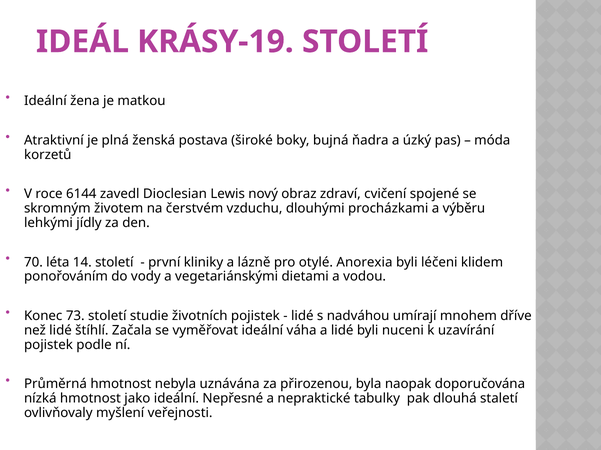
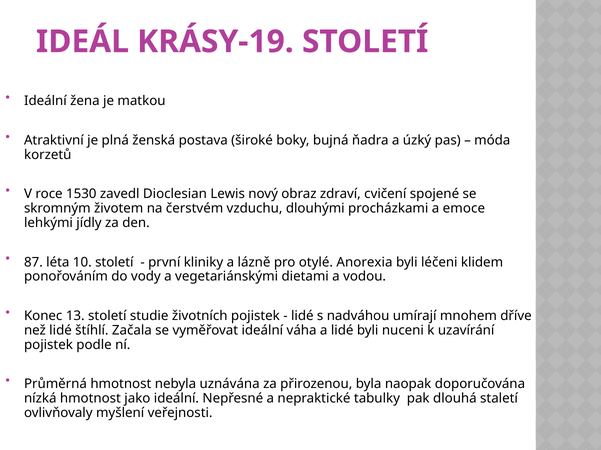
6144: 6144 -> 1530 (81, 194)
výběru: výběru -> emoce (464, 209)
70: 70 -> 87 (33, 263)
14: 14 -> 10 (82, 263)
73: 73 -> 13 (75, 316)
